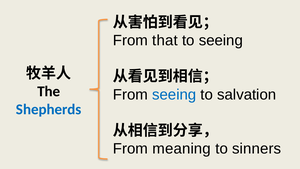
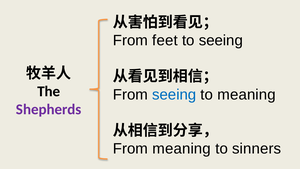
that: that -> feet (165, 40)
to salvation: salvation -> meaning (247, 94)
Shepherds colour: blue -> purple (49, 109)
